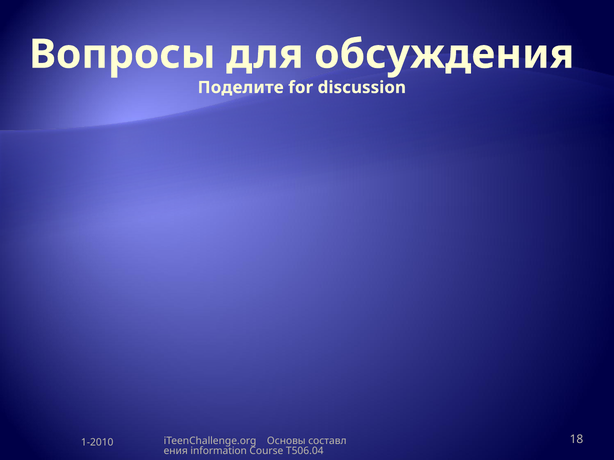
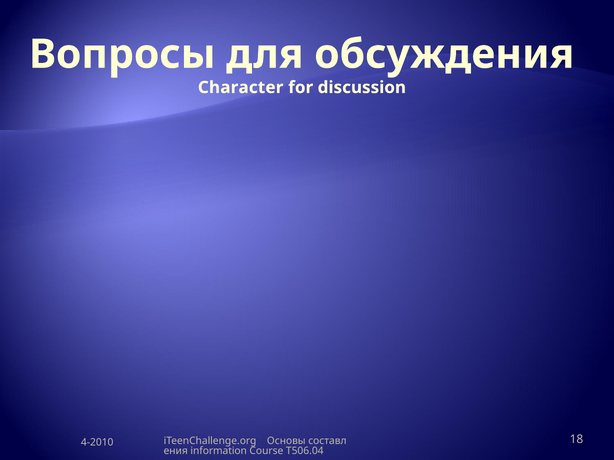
Поделите: Поделите -> Character (241, 88)
1-2010: 1-2010 -> 4-2010 (97, 443)
